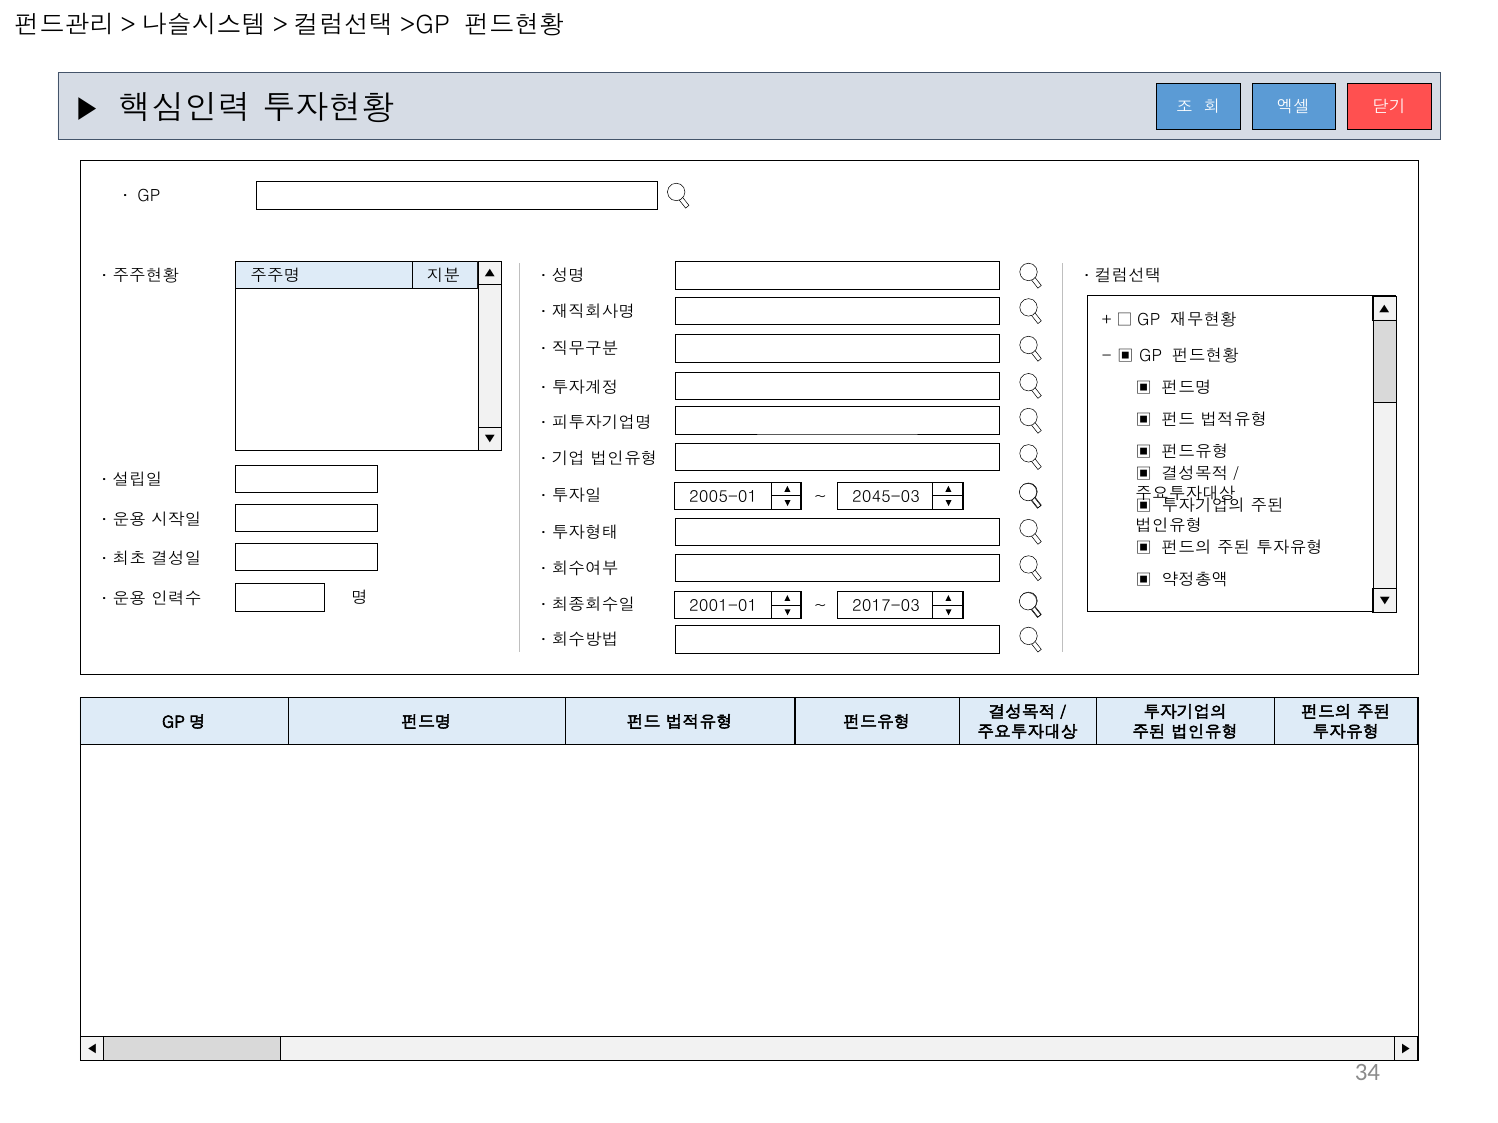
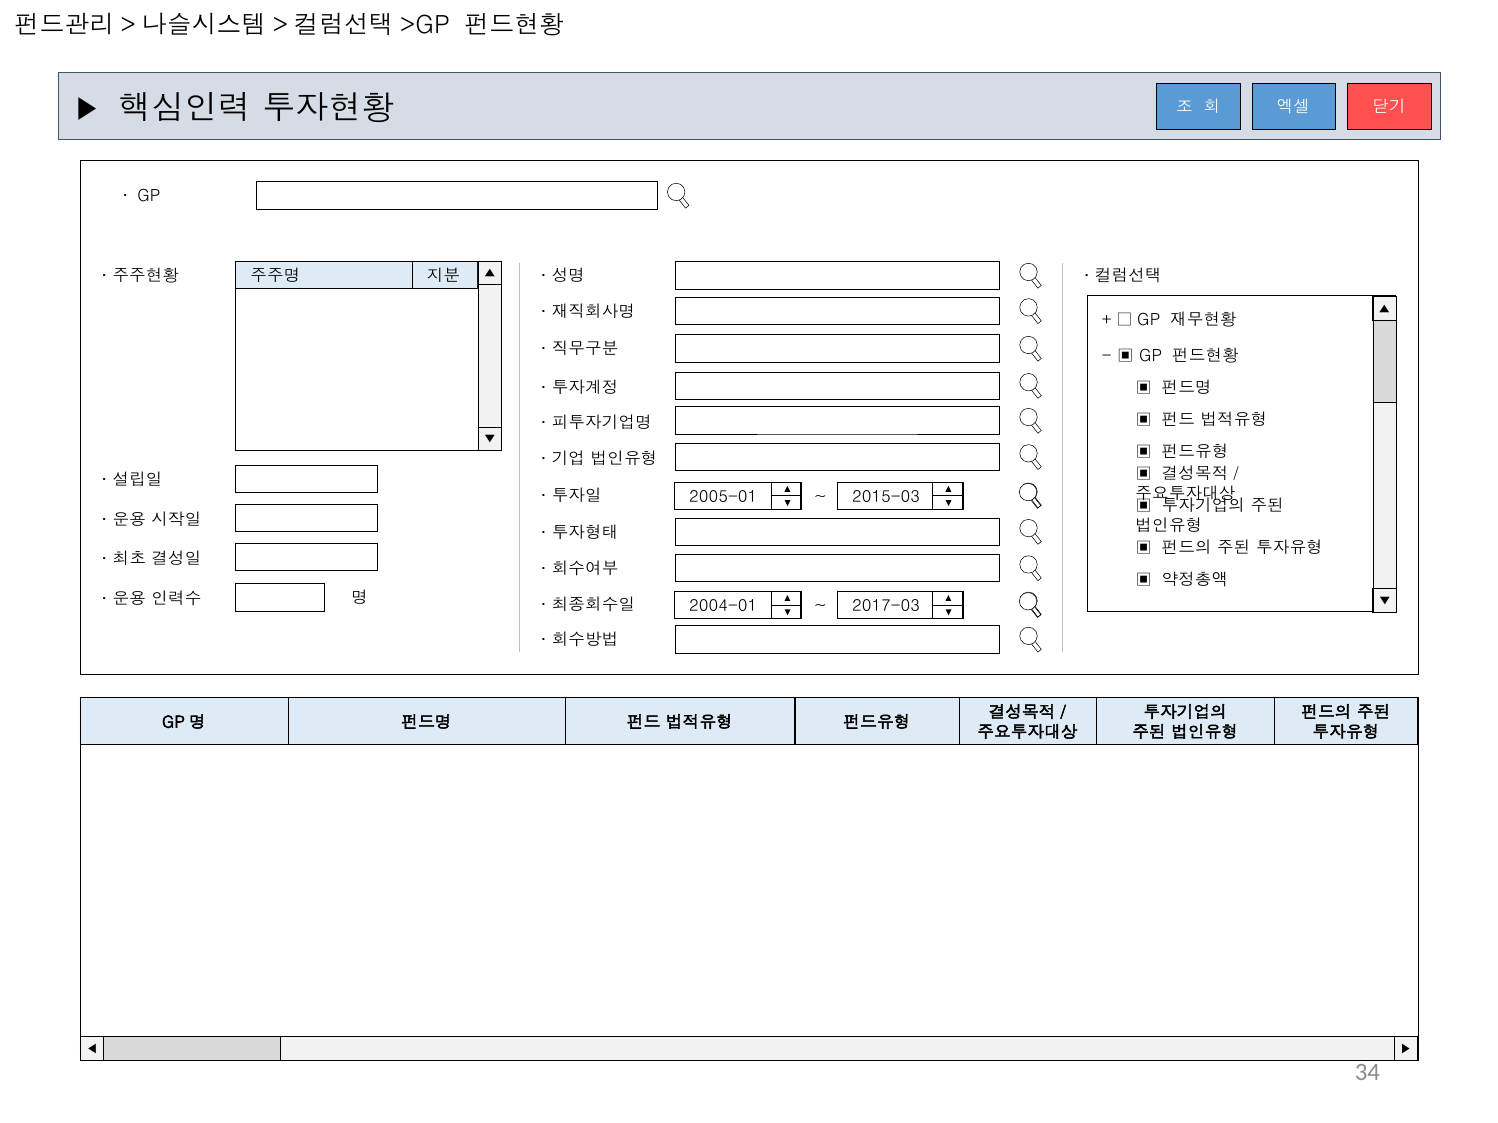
2045-03: 2045-03 -> 2015-03 (886, 497)
2001-01: 2001-01 -> 2004-01 (723, 606)
